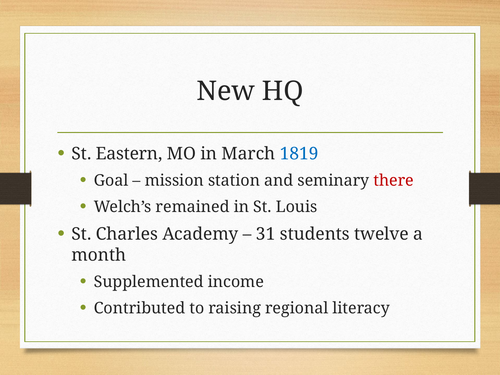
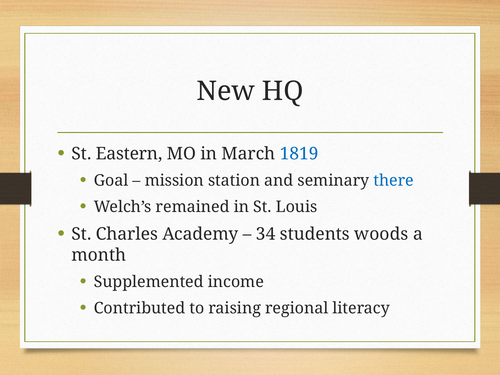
there colour: red -> blue (394, 181)
31: 31 -> 34 (266, 234)
twelve: twelve -> woods (381, 234)
